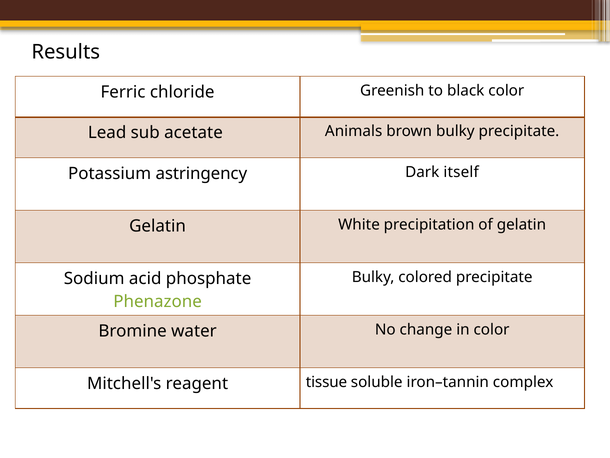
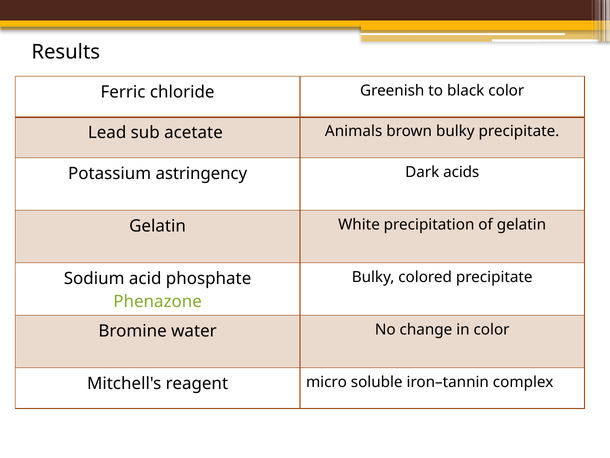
itself: itself -> acids (461, 172)
tissue: tissue -> micro (326, 382)
